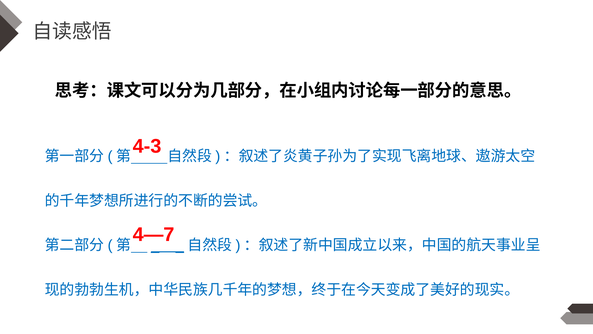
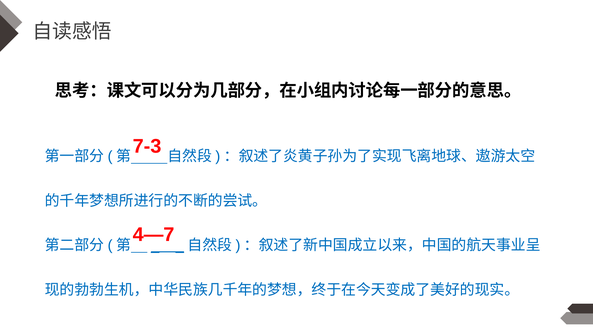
4-3: 4-3 -> 7-3 (147, 146)
